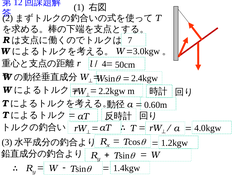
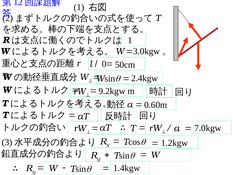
7: 7 -> 1 (130, 40)
4: 4 -> 0 (104, 64)
2.2kgw: 2.2kgw -> 9.2kgw (112, 91)
4.0kgw: 4.0kgw -> 7.0kgw (208, 128)
